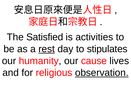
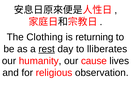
Satisfied: Satisfied -> Clothing (45, 37)
activities: activities -> returning (94, 37)
stipulates: stipulates -> lliberates (107, 49)
observation underline: present -> none (102, 72)
